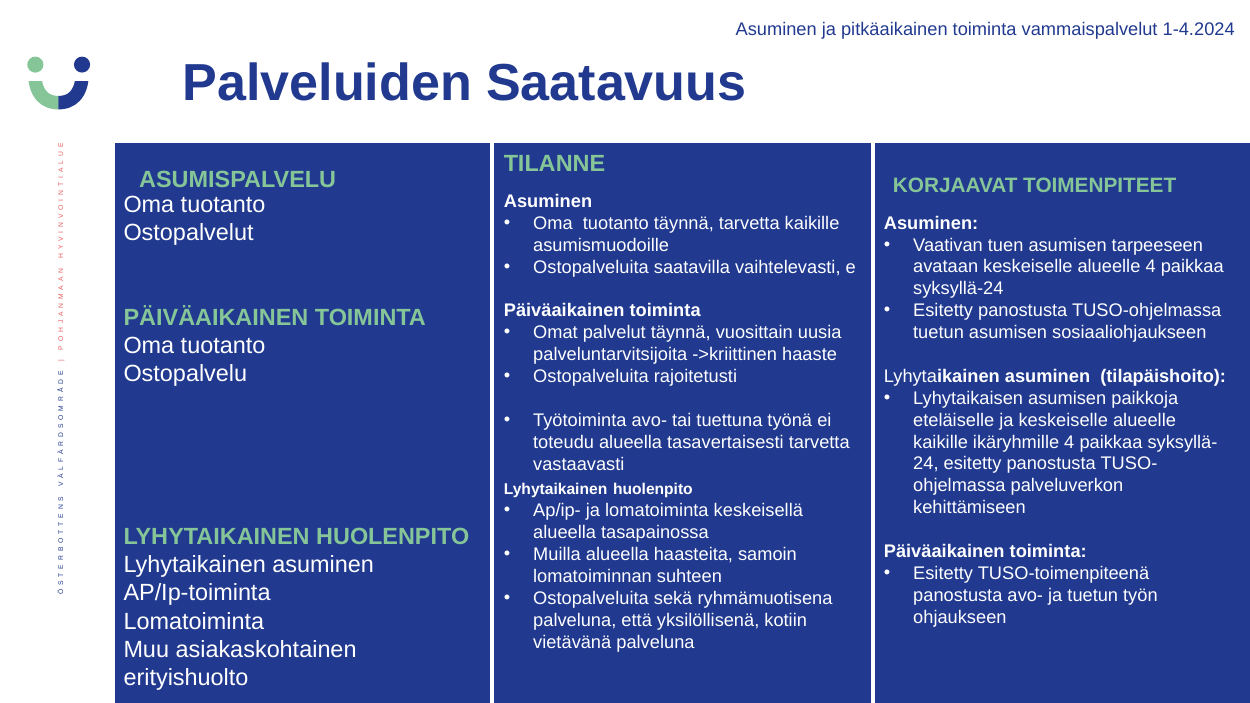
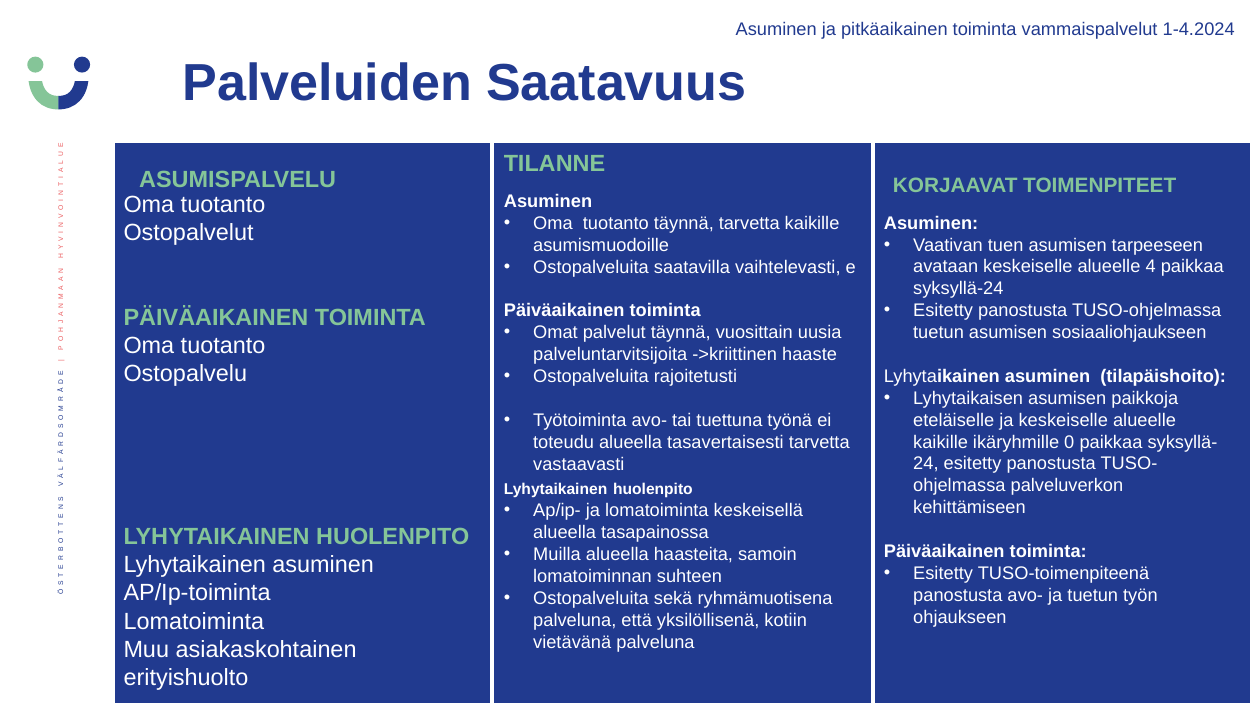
ikäryhmille 4: 4 -> 0 (1069, 442)
